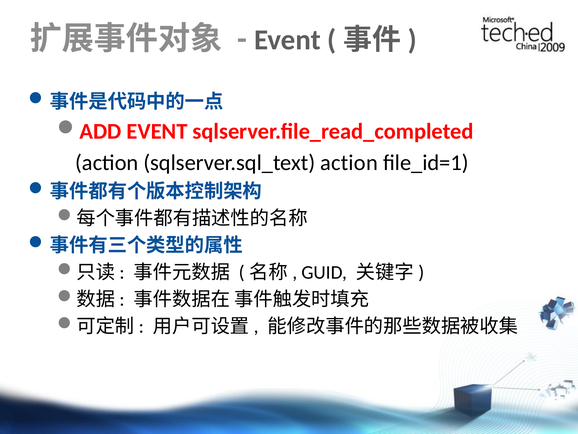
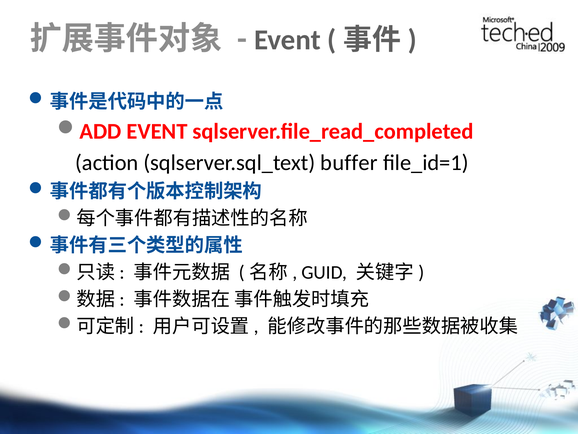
sqlserver.sql_text action: action -> buffer (349, 163)
